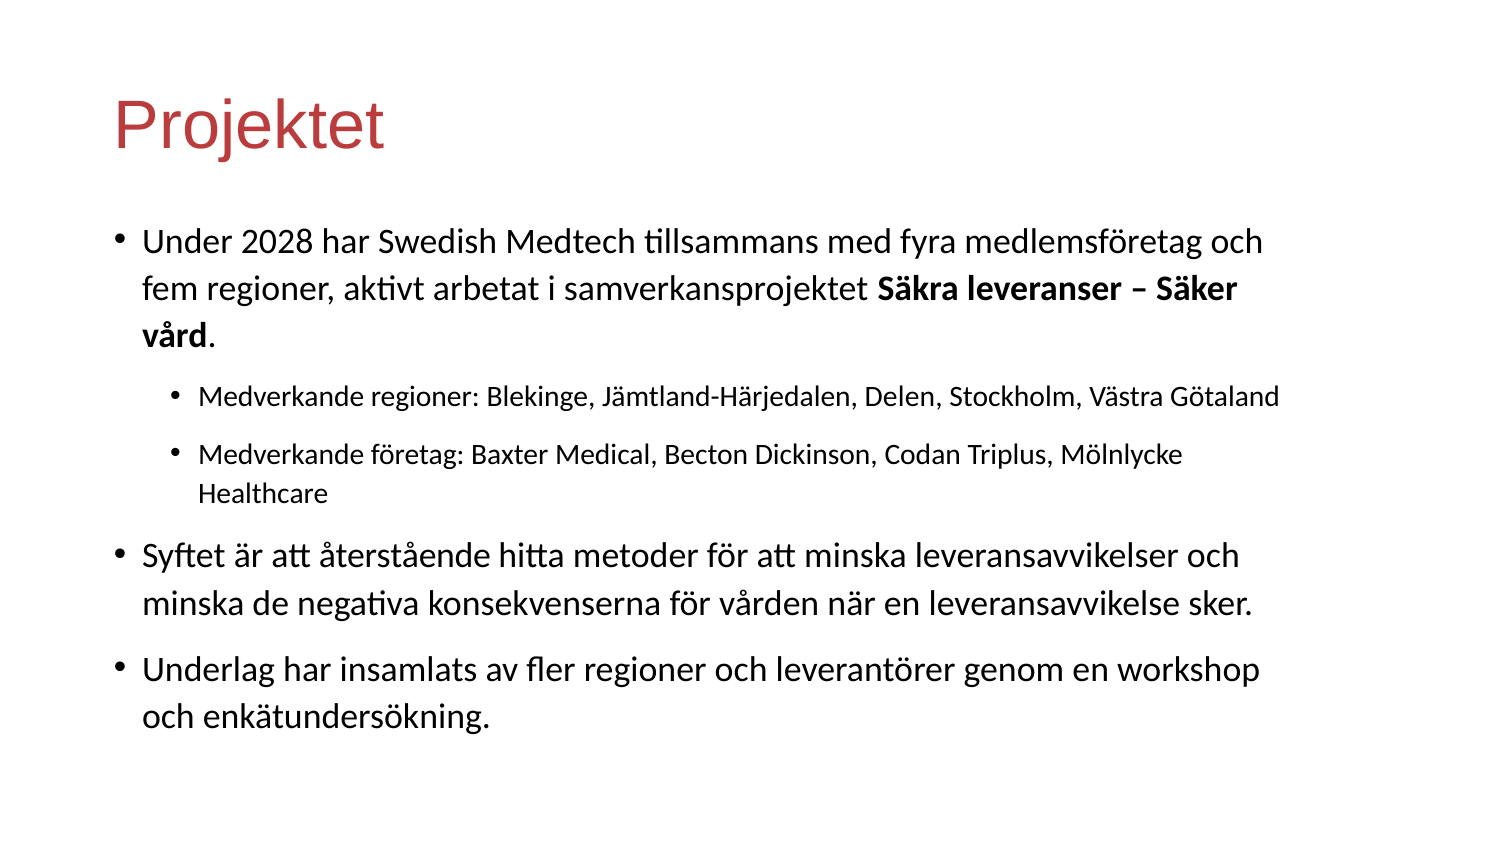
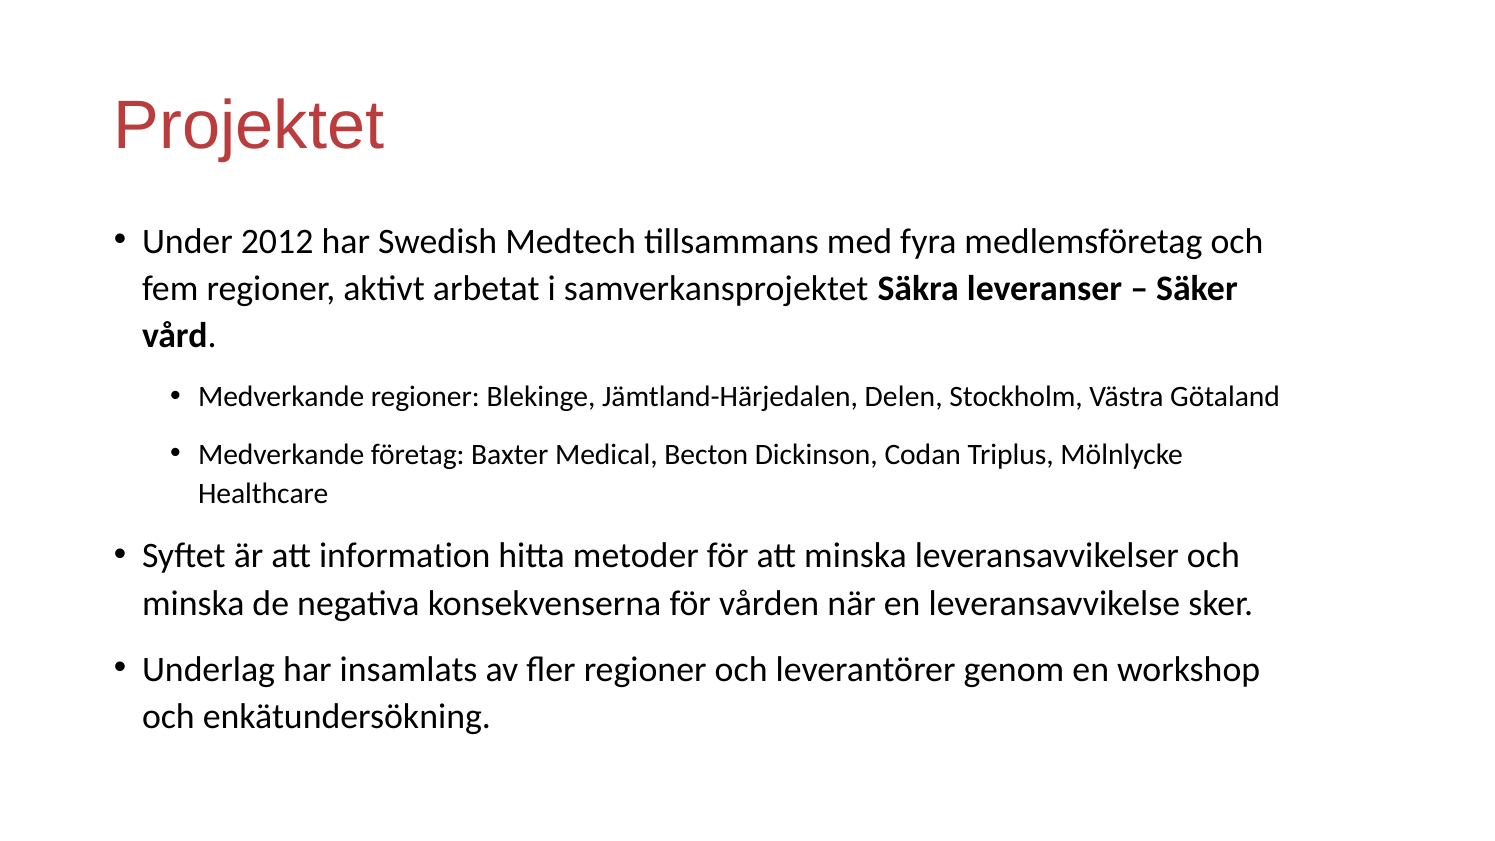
2028: 2028 -> 2012 (277, 241)
återstående: återstående -> information (405, 556)
